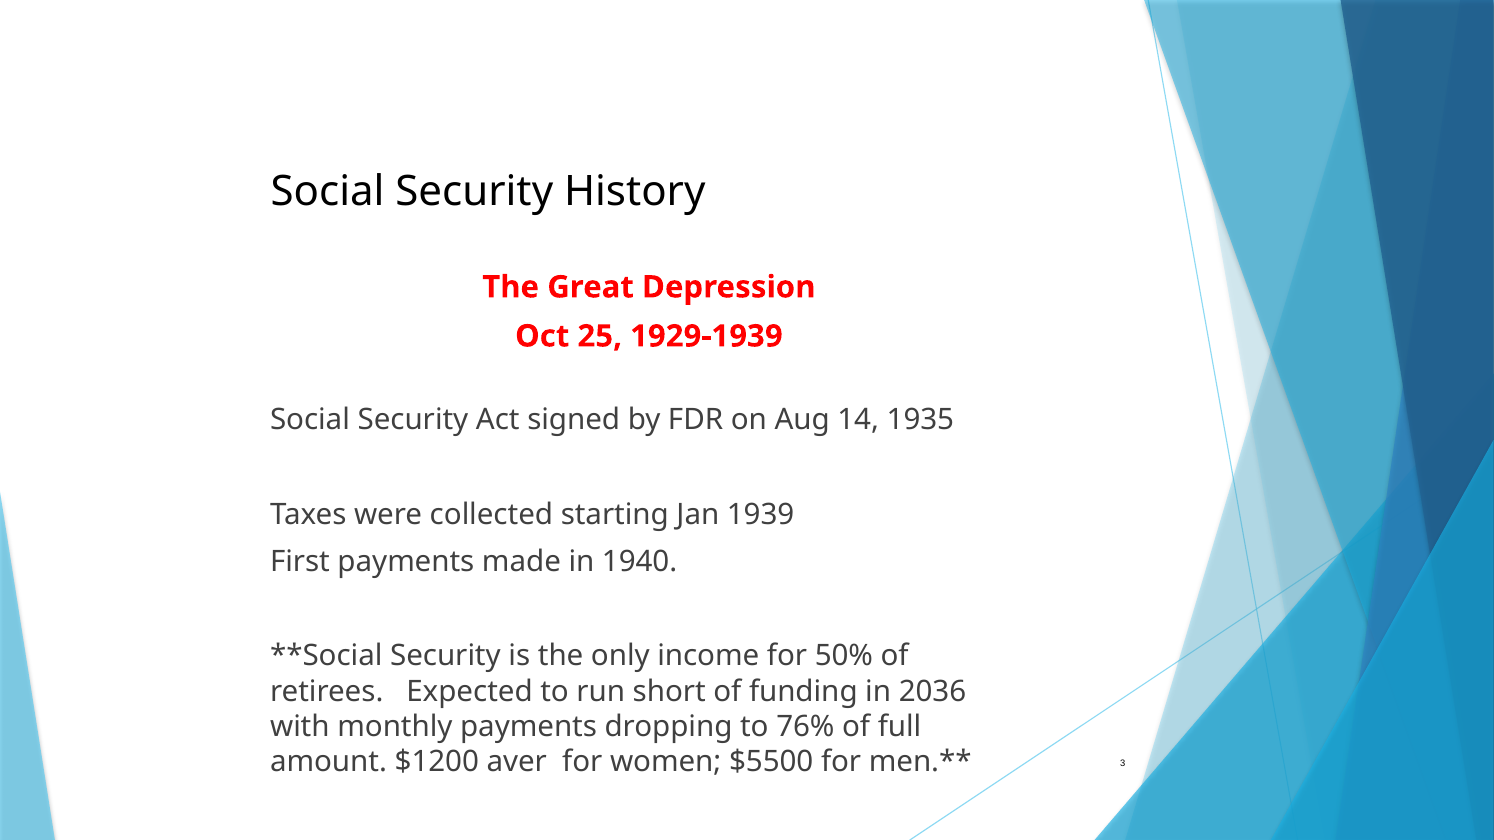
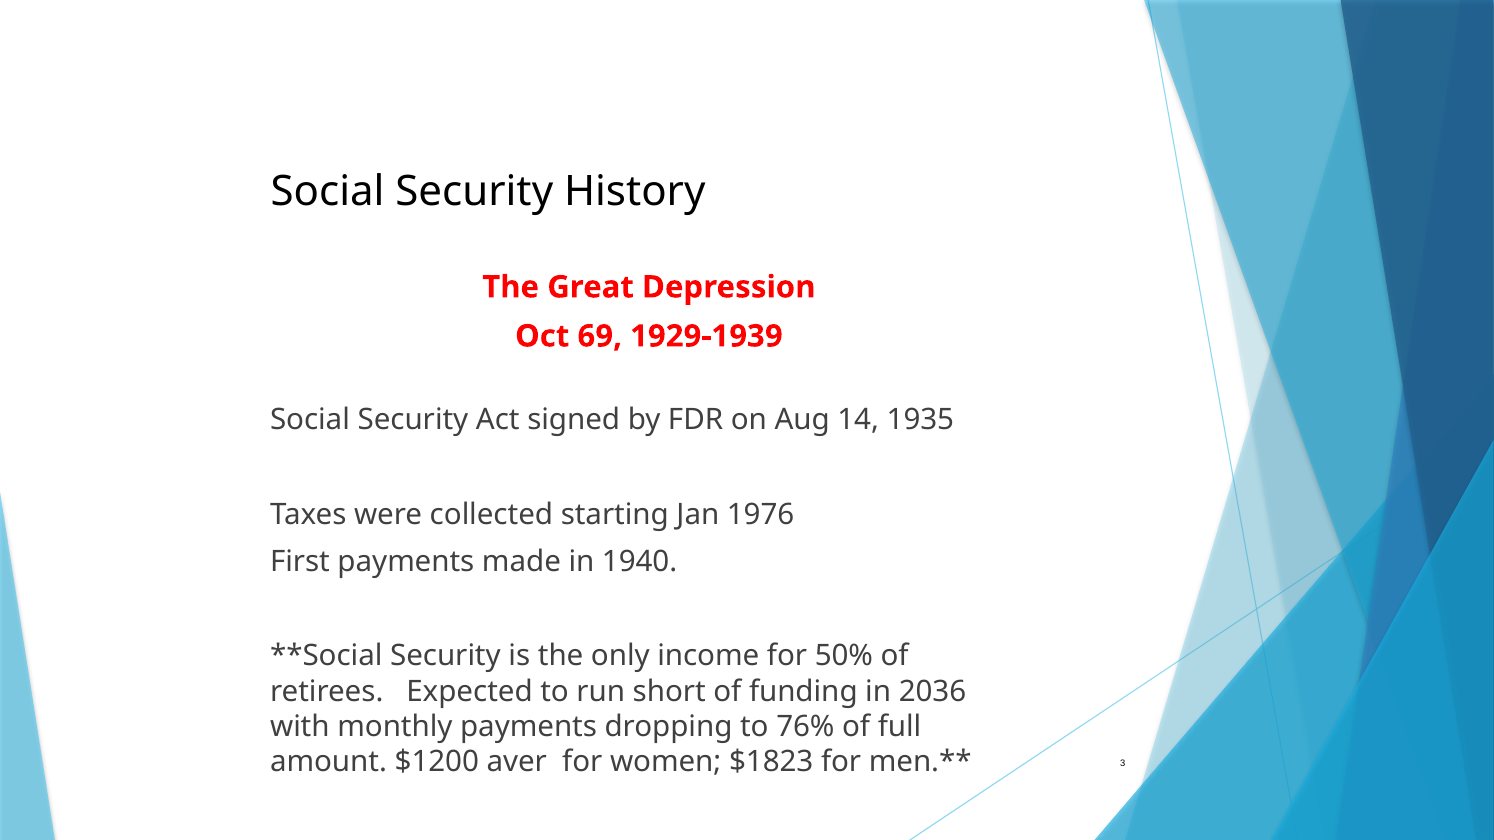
25: 25 -> 69 (600, 336)
1939: 1939 -> 1976 (761, 515)
$5500: $5500 -> $1823 (771, 763)
